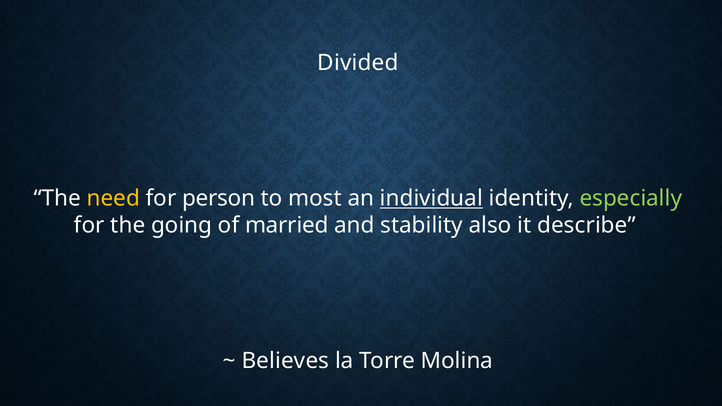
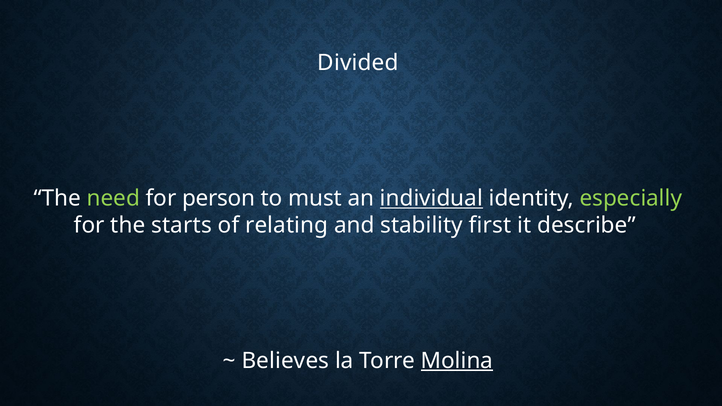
need colour: yellow -> light green (113, 198)
most: most -> must (315, 198)
going: going -> starts (182, 225)
married: married -> relating (287, 225)
also: also -> first (490, 225)
Molina underline: none -> present (457, 361)
